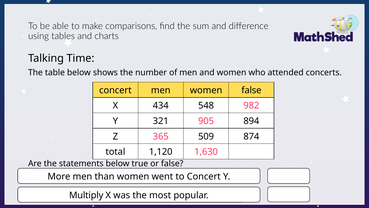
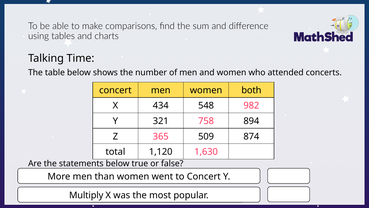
women false: false -> both (251, 90)
905: 905 -> 758 (206, 121)
